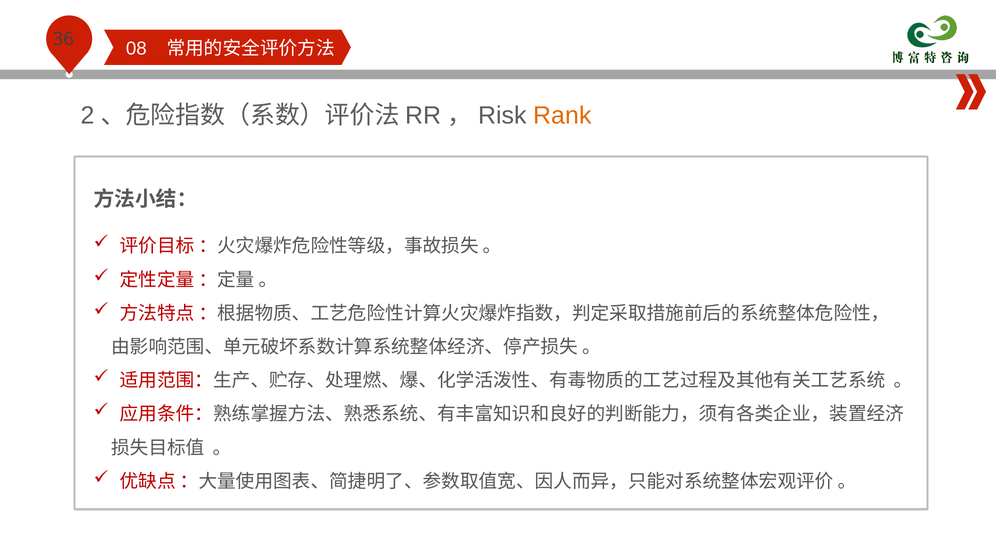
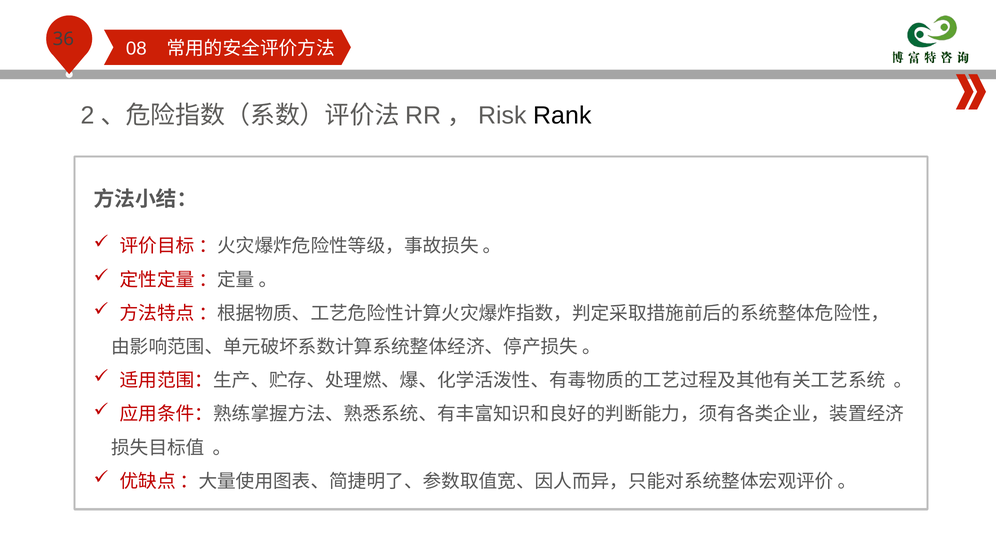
Rank colour: orange -> black (562, 116)
